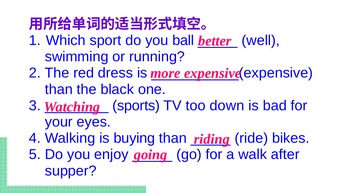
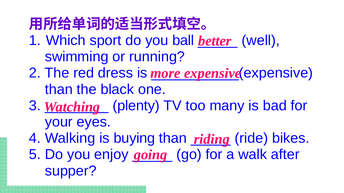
sports: sports -> plenty (136, 106)
down: down -> many (227, 106)
